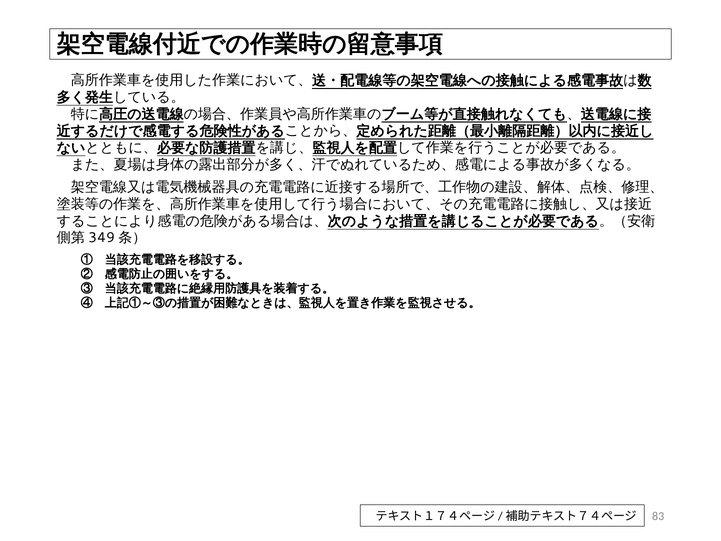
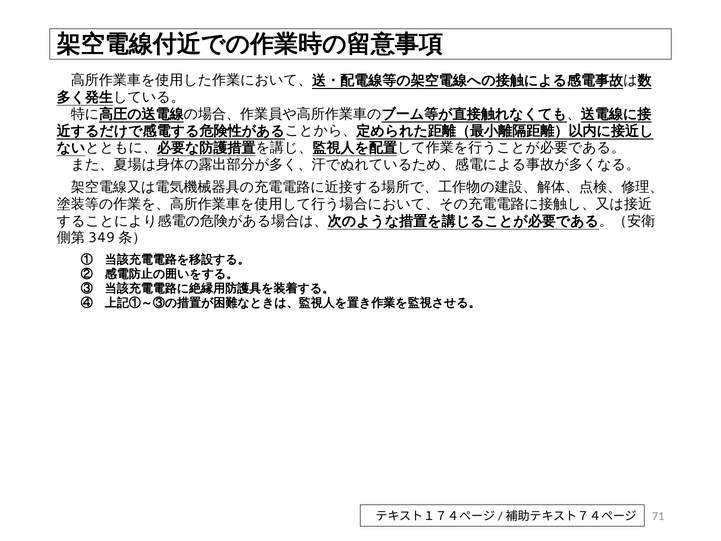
83: 83 -> 71 (658, 516)
